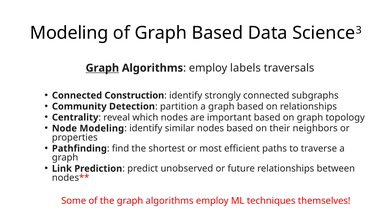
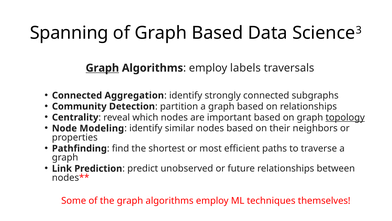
Modeling: Modeling -> Spanning (69, 33)
Construction: Construction -> Aggregation (134, 95)
topology underline: none -> present (345, 117)
